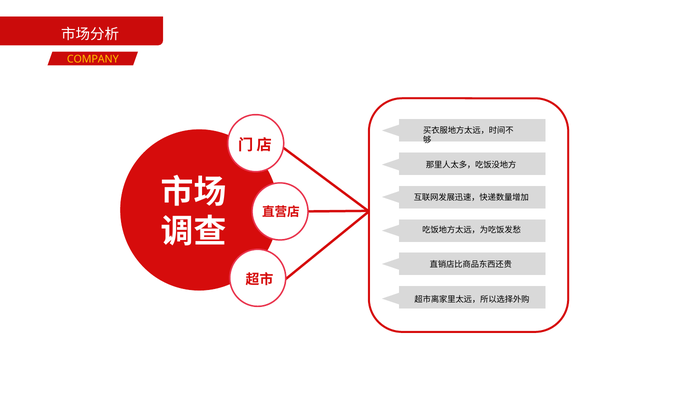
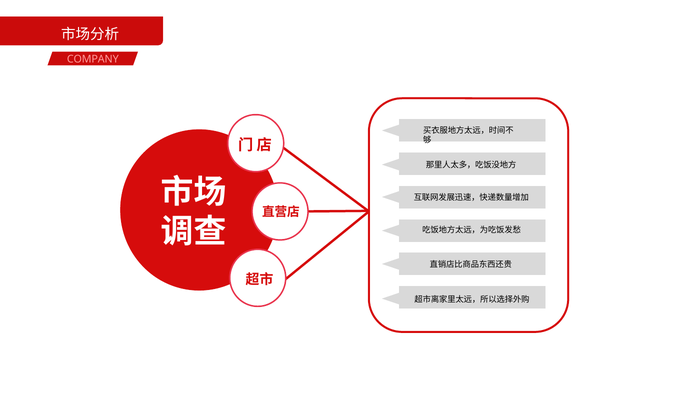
COMPANY colour: yellow -> pink (93, 59)
